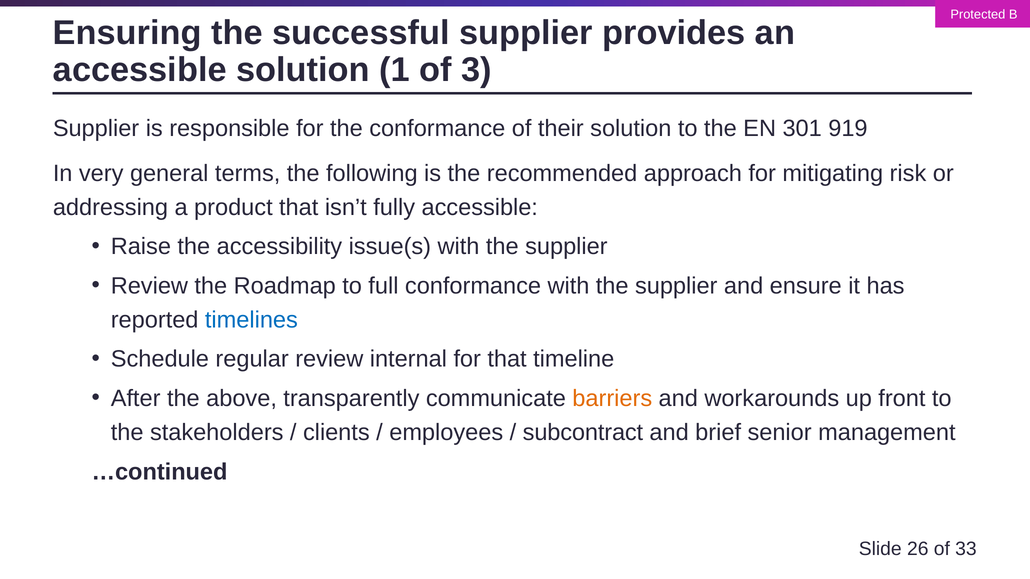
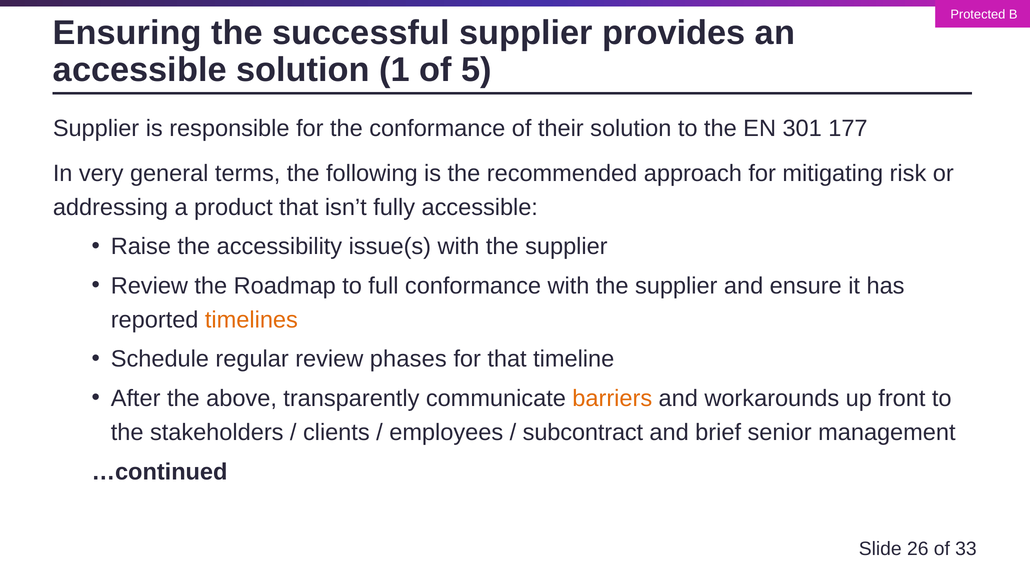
3: 3 -> 5 (476, 70)
919: 919 -> 177 (848, 129)
timelines colour: blue -> orange (251, 320)
internal: internal -> phases (408, 359)
